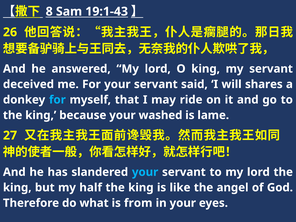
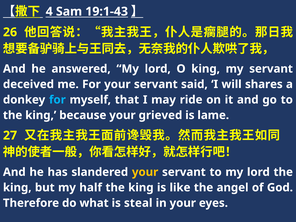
8: 8 -> 4 (49, 12)
washed: washed -> grieved (160, 115)
your colour: light blue -> yellow (145, 172)
from: from -> steal (138, 203)
